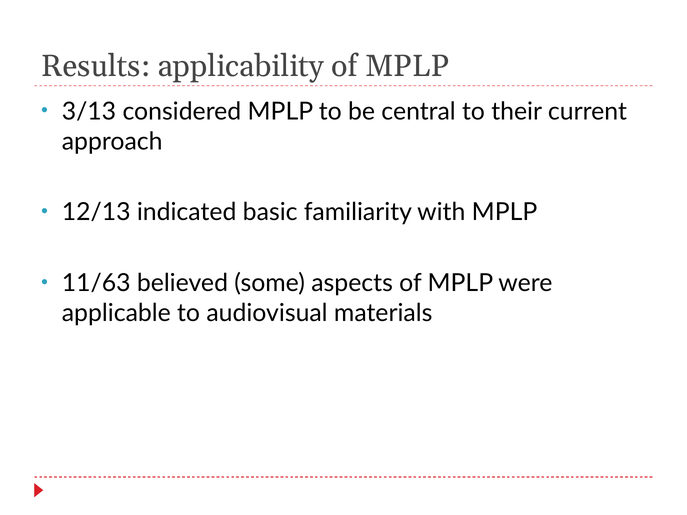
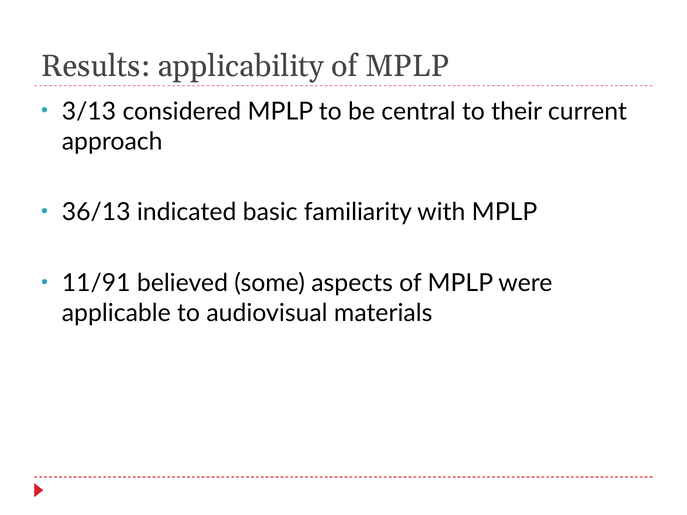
12/13: 12/13 -> 36/13 (96, 212)
11/63: 11/63 -> 11/91 (96, 283)
